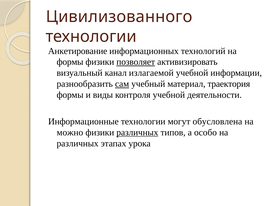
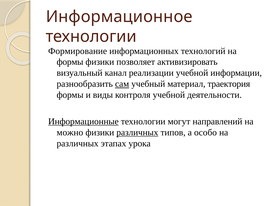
Цивилизованного: Цивилизованного -> Информационное (119, 17)
Анкетирование: Анкетирование -> Формирование (78, 51)
позволяет underline: present -> none (136, 62)
излагаемой: излагаемой -> реализации (151, 73)
Информационные underline: none -> present (83, 121)
обусловлена: обусловлена -> направлений (217, 121)
